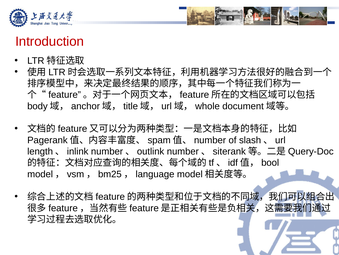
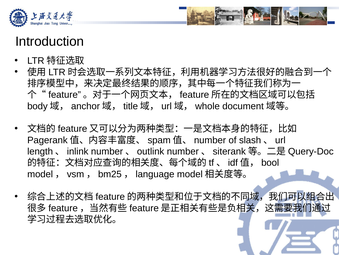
Introduction colour: red -> black (50, 41)
